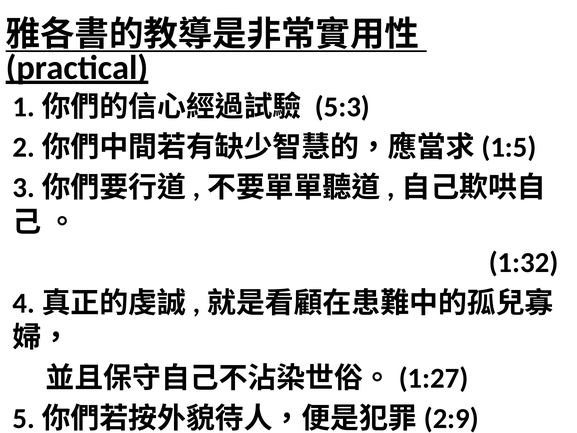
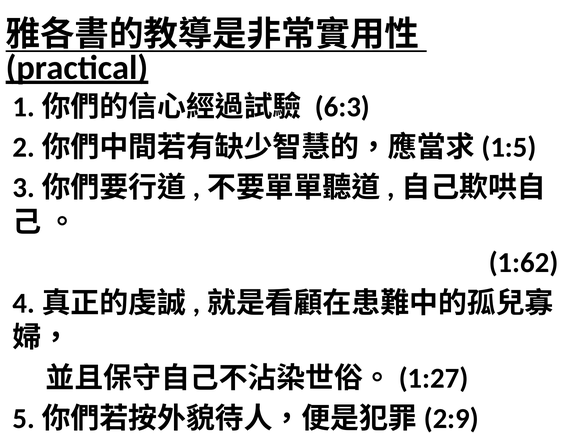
5:3: 5:3 -> 6:3 (342, 107)
1:32: 1:32 -> 1:62 (524, 263)
